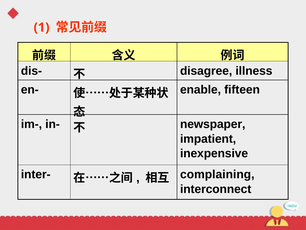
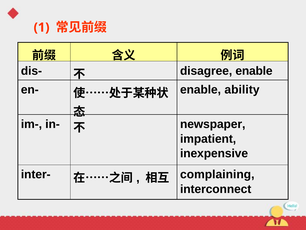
disagree illness: illness -> enable (254, 71)
fifteen: fifteen -> ability (242, 89)
